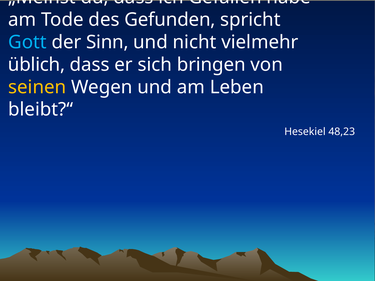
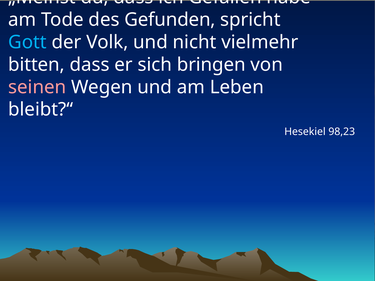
Sinn: Sinn -> Volk (107, 42)
üblich: üblich -> bitten (36, 65)
seinen colour: yellow -> pink (37, 87)
48,23: 48,23 -> 98,23 (342, 132)
